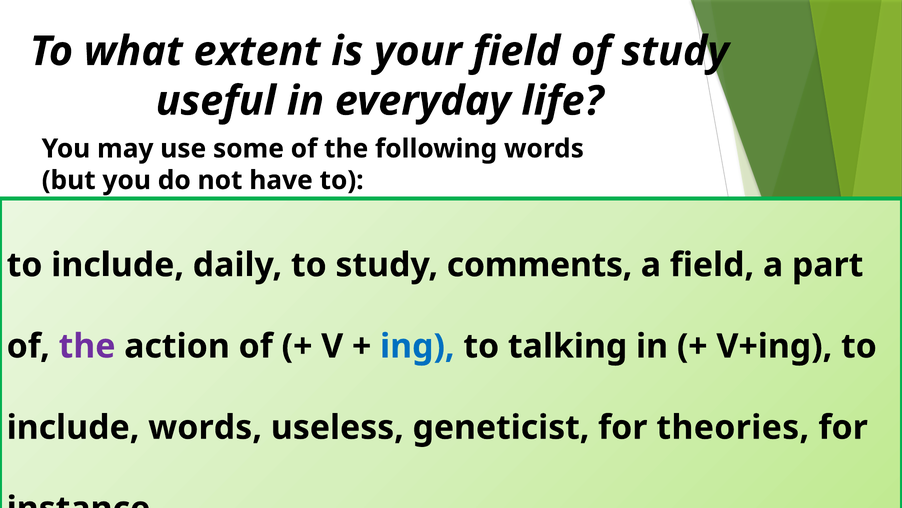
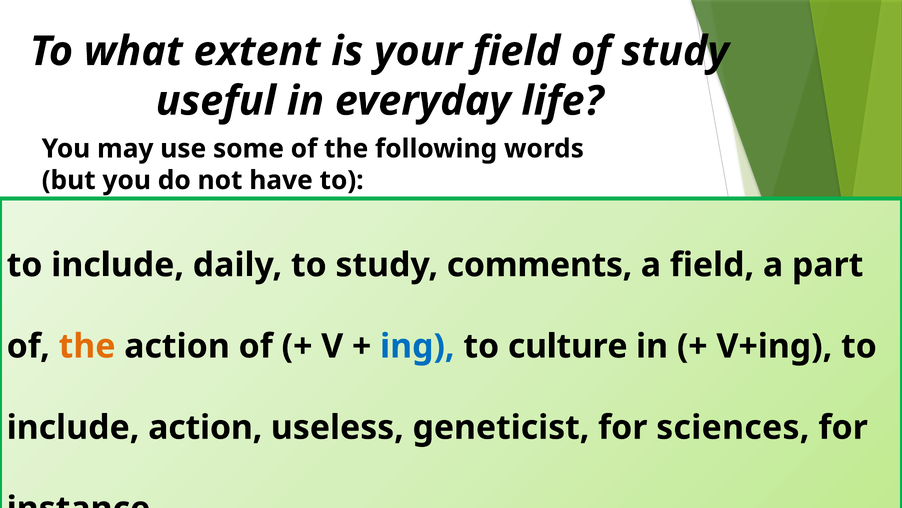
the colour: purple -> orange (87, 346)
talking: talking -> culture (568, 346)
include words: words -> action (205, 427)
theories: theories -> sciences (733, 427)
